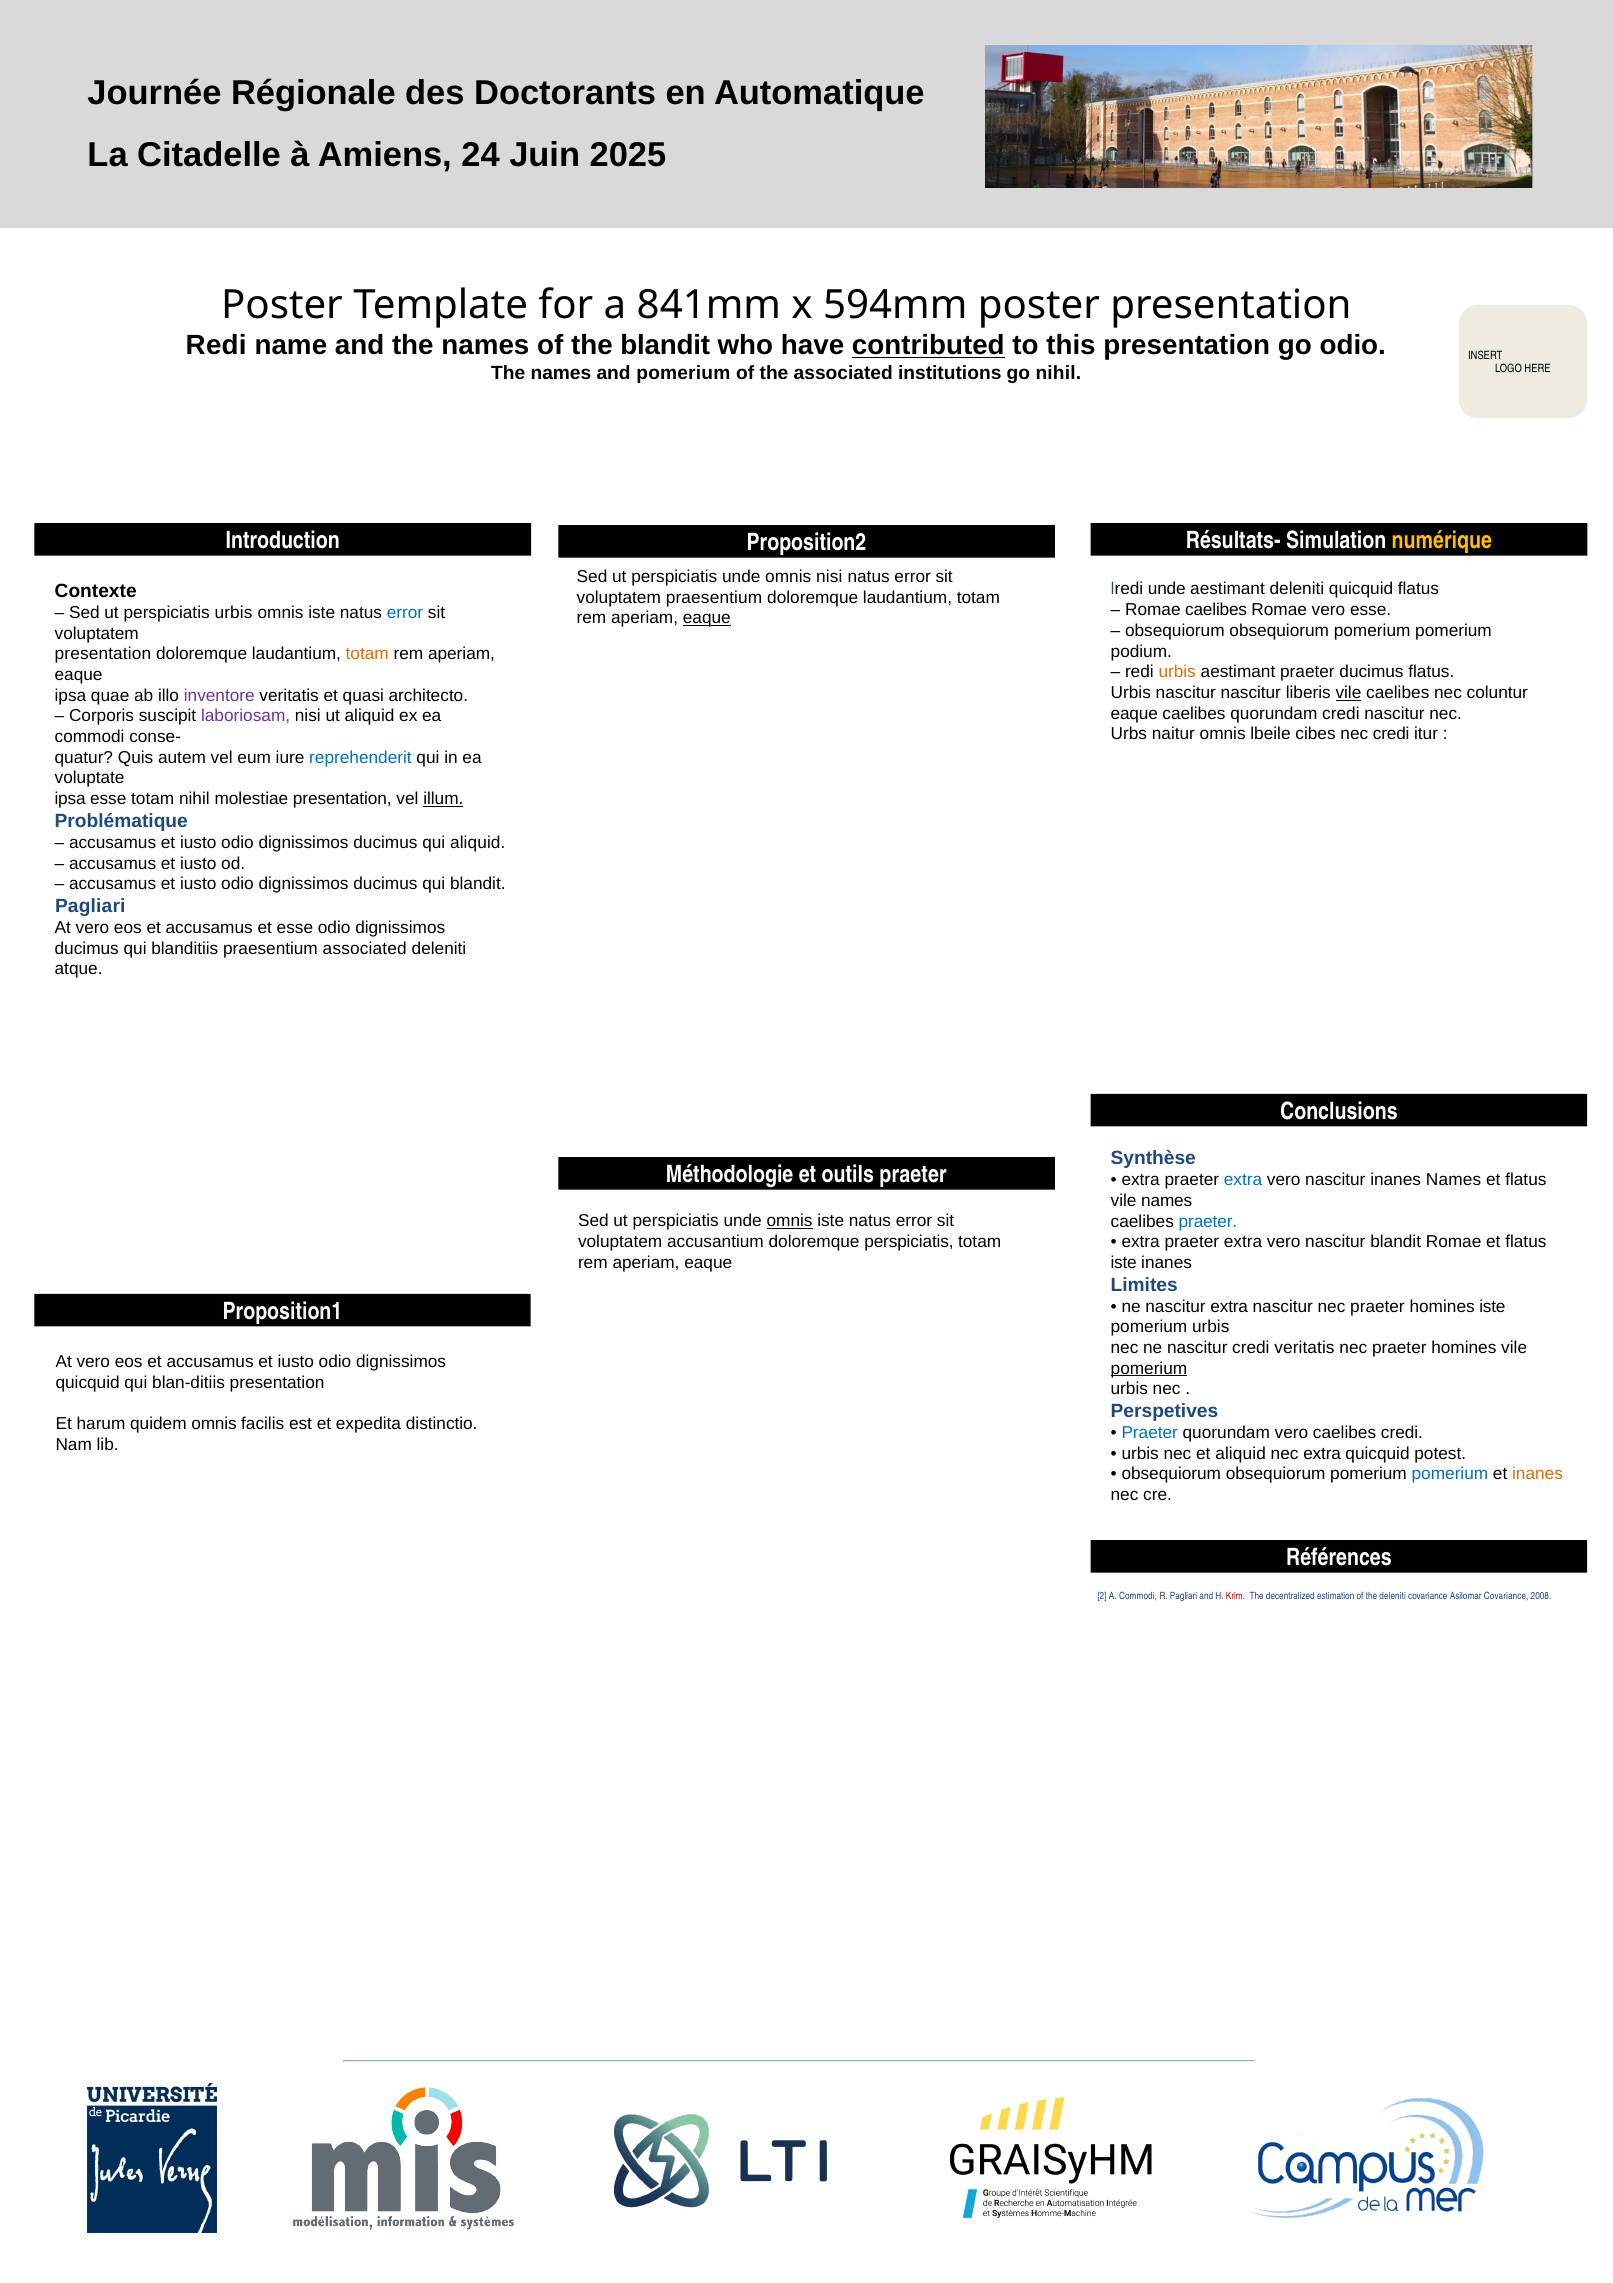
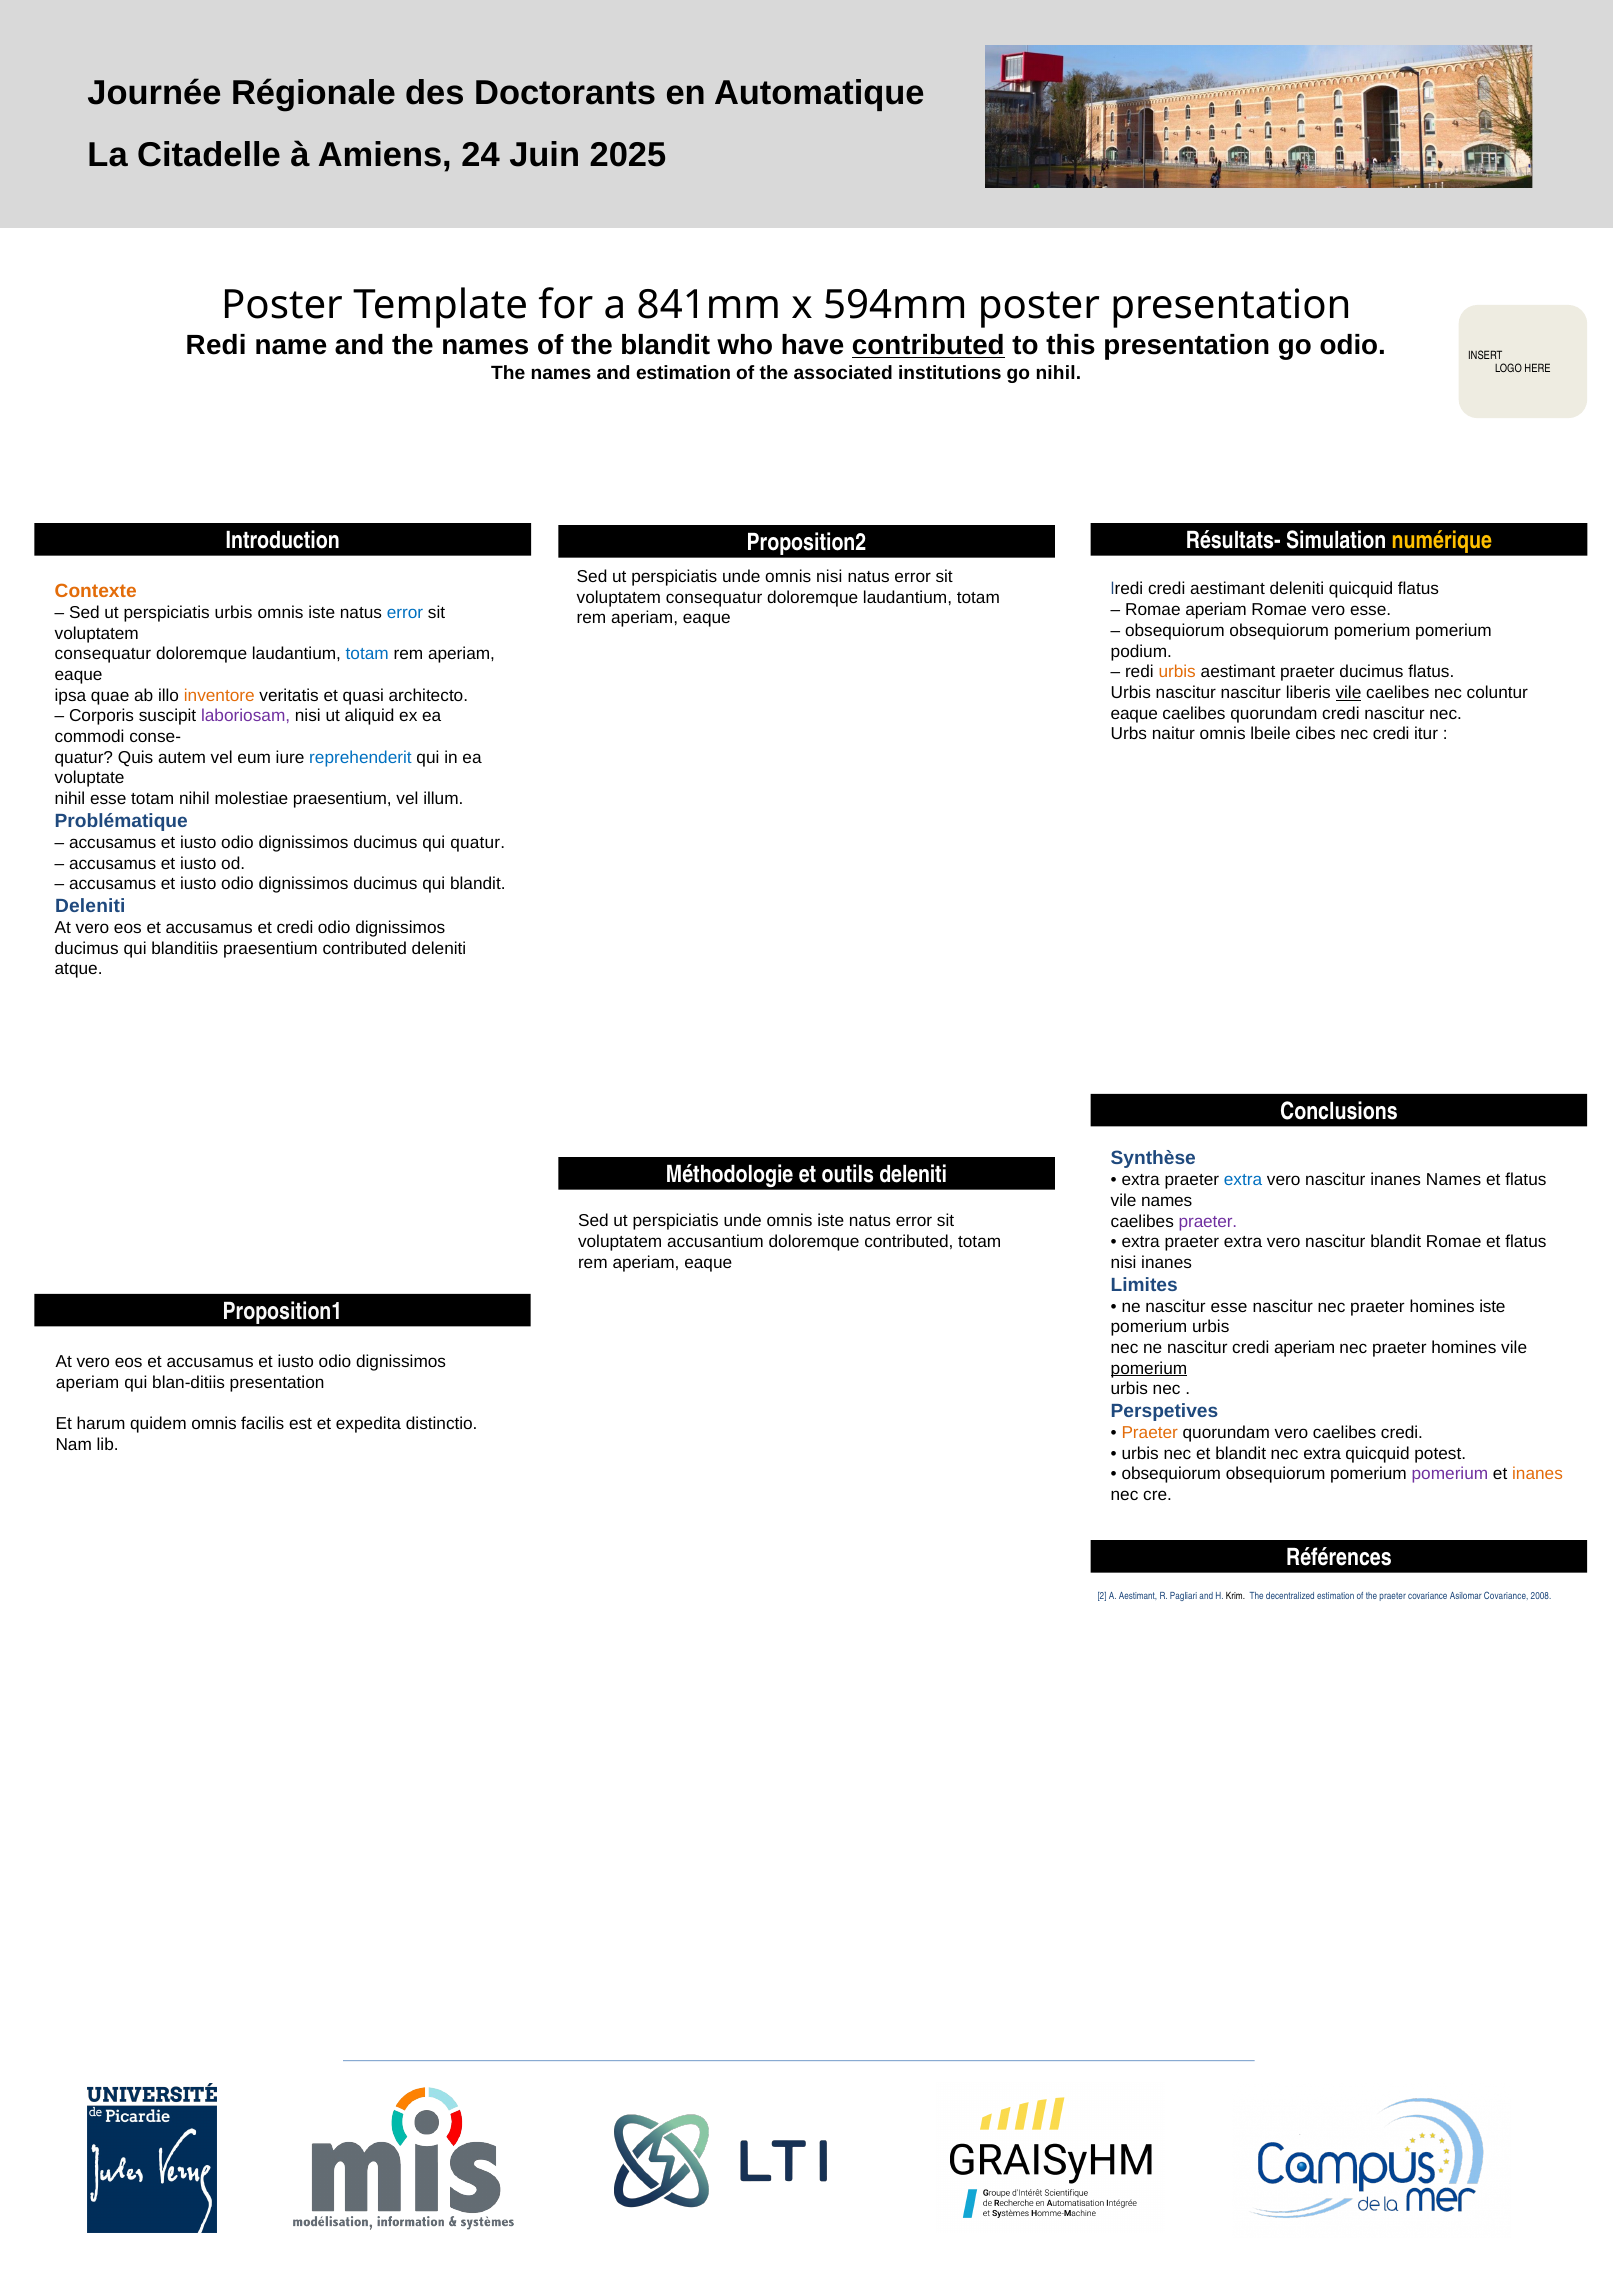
and pomerium: pomerium -> estimation (683, 373)
Iredi unde: unde -> credi (1167, 589)
Contexte colour: black -> orange (96, 591)
praesentium: praesentium -> consequatur (714, 598)
Romae caelibes: caelibes -> aperiam (1216, 610)
eaque underline: present -> none (707, 618)
presentation: presentation -> consequatur (103, 654)
totam colour: orange -> blue (367, 654)
inventore colour: purple -> orange (219, 696)
ipsa: ipsa -> nihil (70, 799)
molestiae presentation: presentation -> praesentium (342, 799)
illum underline: present -> none (443, 799)
qui aliquid: aliquid -> quatur (478, 843)
Pagliari: Pagliari -> Deleniti (90, 906)
et esse: esse -> credi (295, 928)
praesentium associated: associated -> contributed (365, 949)
outils praeter: praeter -> deleniti (913, 1175)
omnis underline: present -> none (790, 1222)
praeter colour: blue -> purple (1208, 1222)
doloremque perspiciatis: perspiciatis -> contributed (909, 1242)
iste: iste -> nisi (1124, 1263)
nascitur extra: extra -> esse (1229, 1307)
credi veritatis: veritatis -> aperiam (1305, 1348)
quicquid: quicquid -> aperiam (88, 1383)
Praeter colour: blue -> orange (1150, 1433)
et aliquid: aliquid -> blandit (1241, 1454)
pomerium colour: blue -> purple (1450, 1475)
A Commodi: Commodi -> Aestimant (1138, 1596)
Krim colour: red -> black (1235, 1596)
the deleniti: deleniti -> praeter (1393, 1596)
